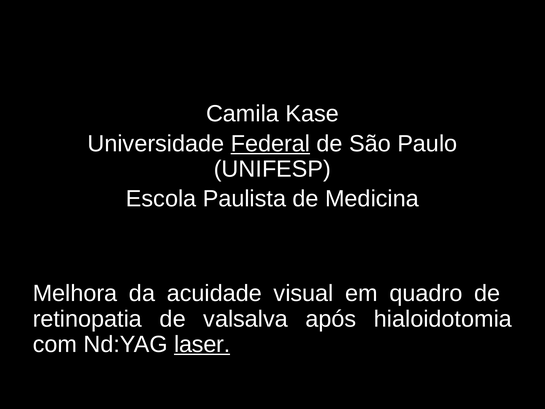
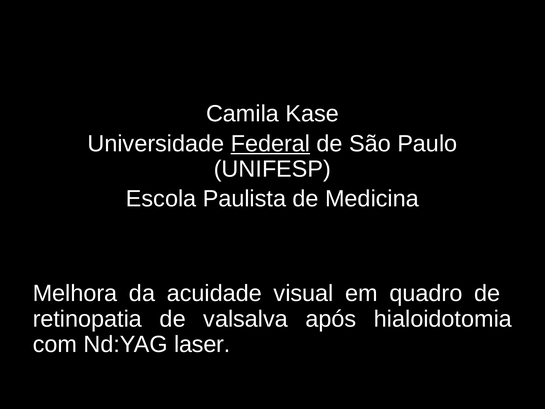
laser underline: present -> none (202, 344)
